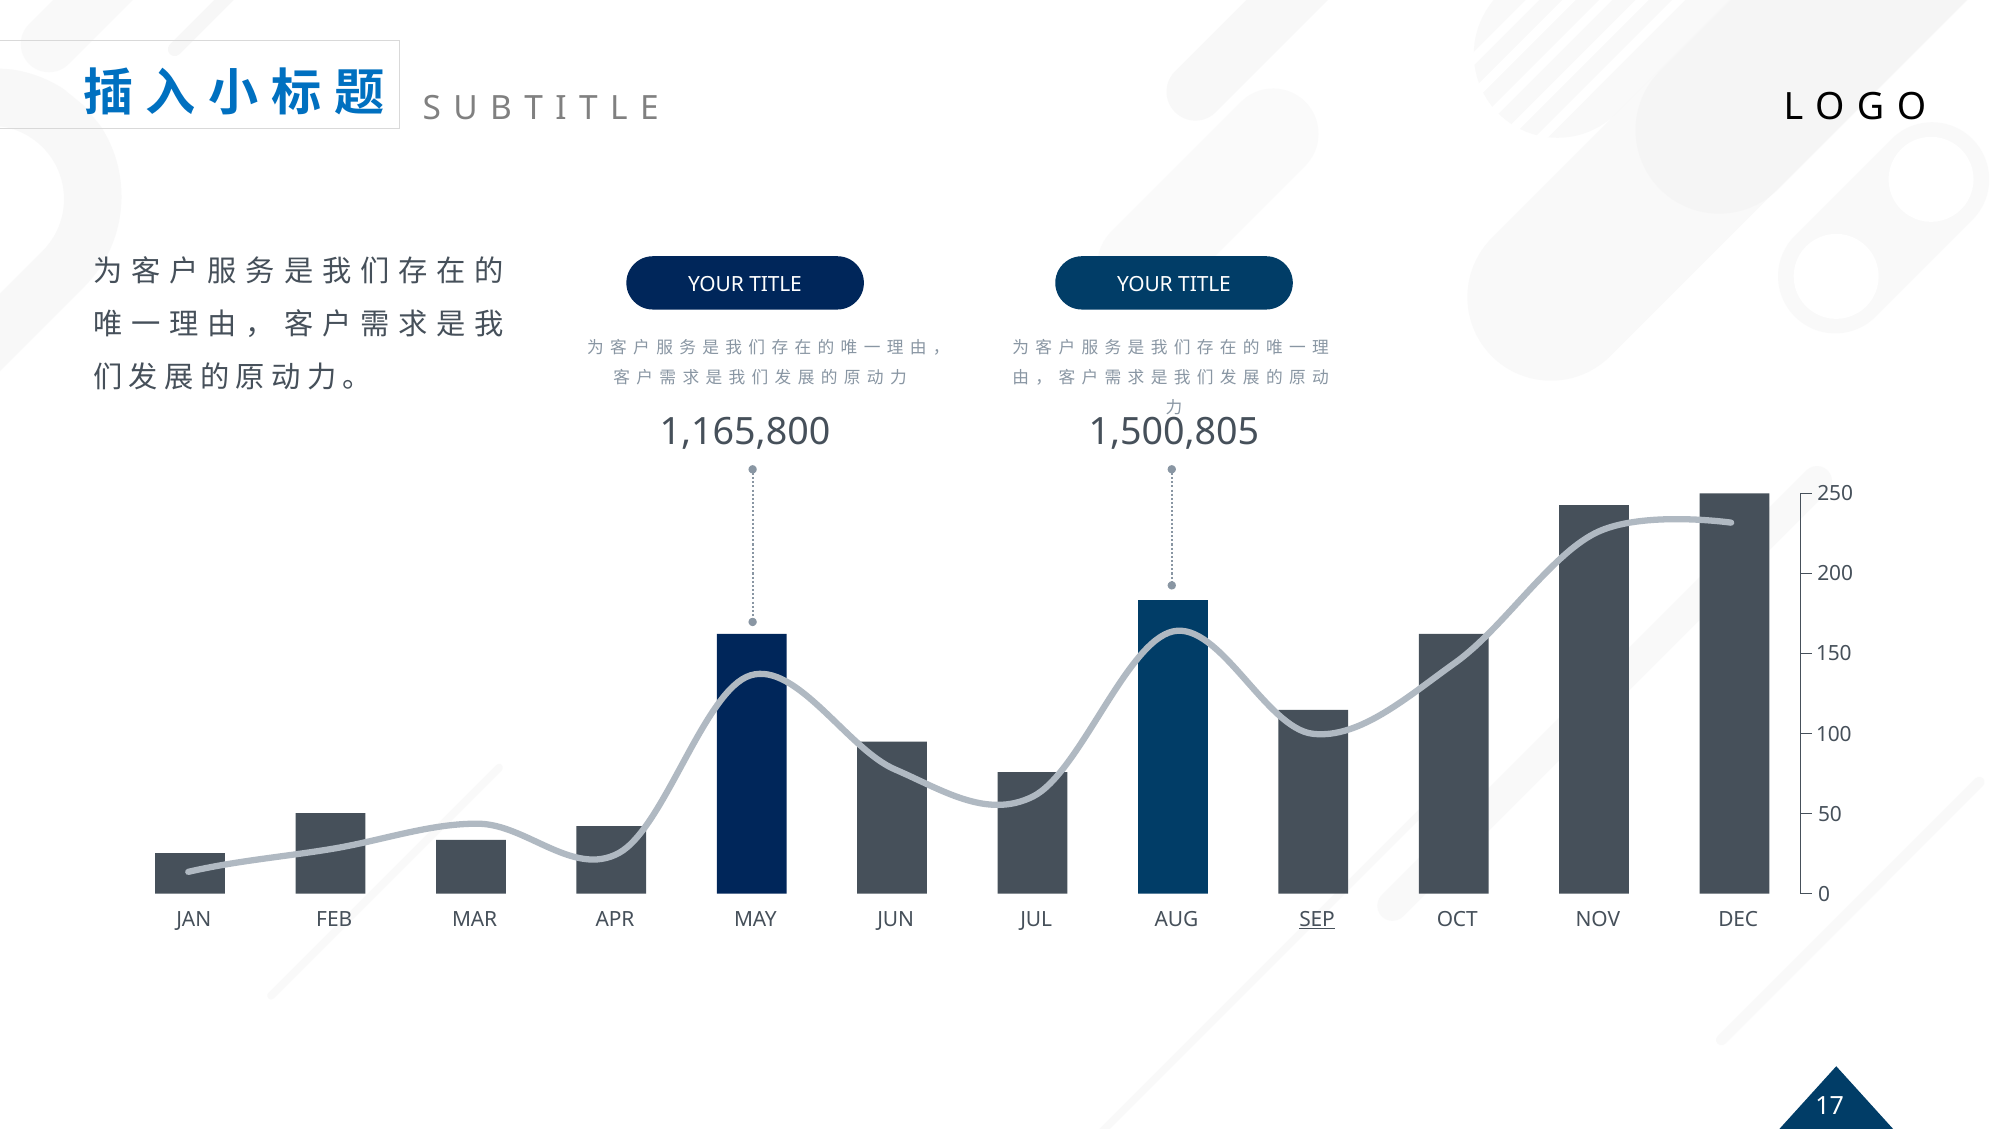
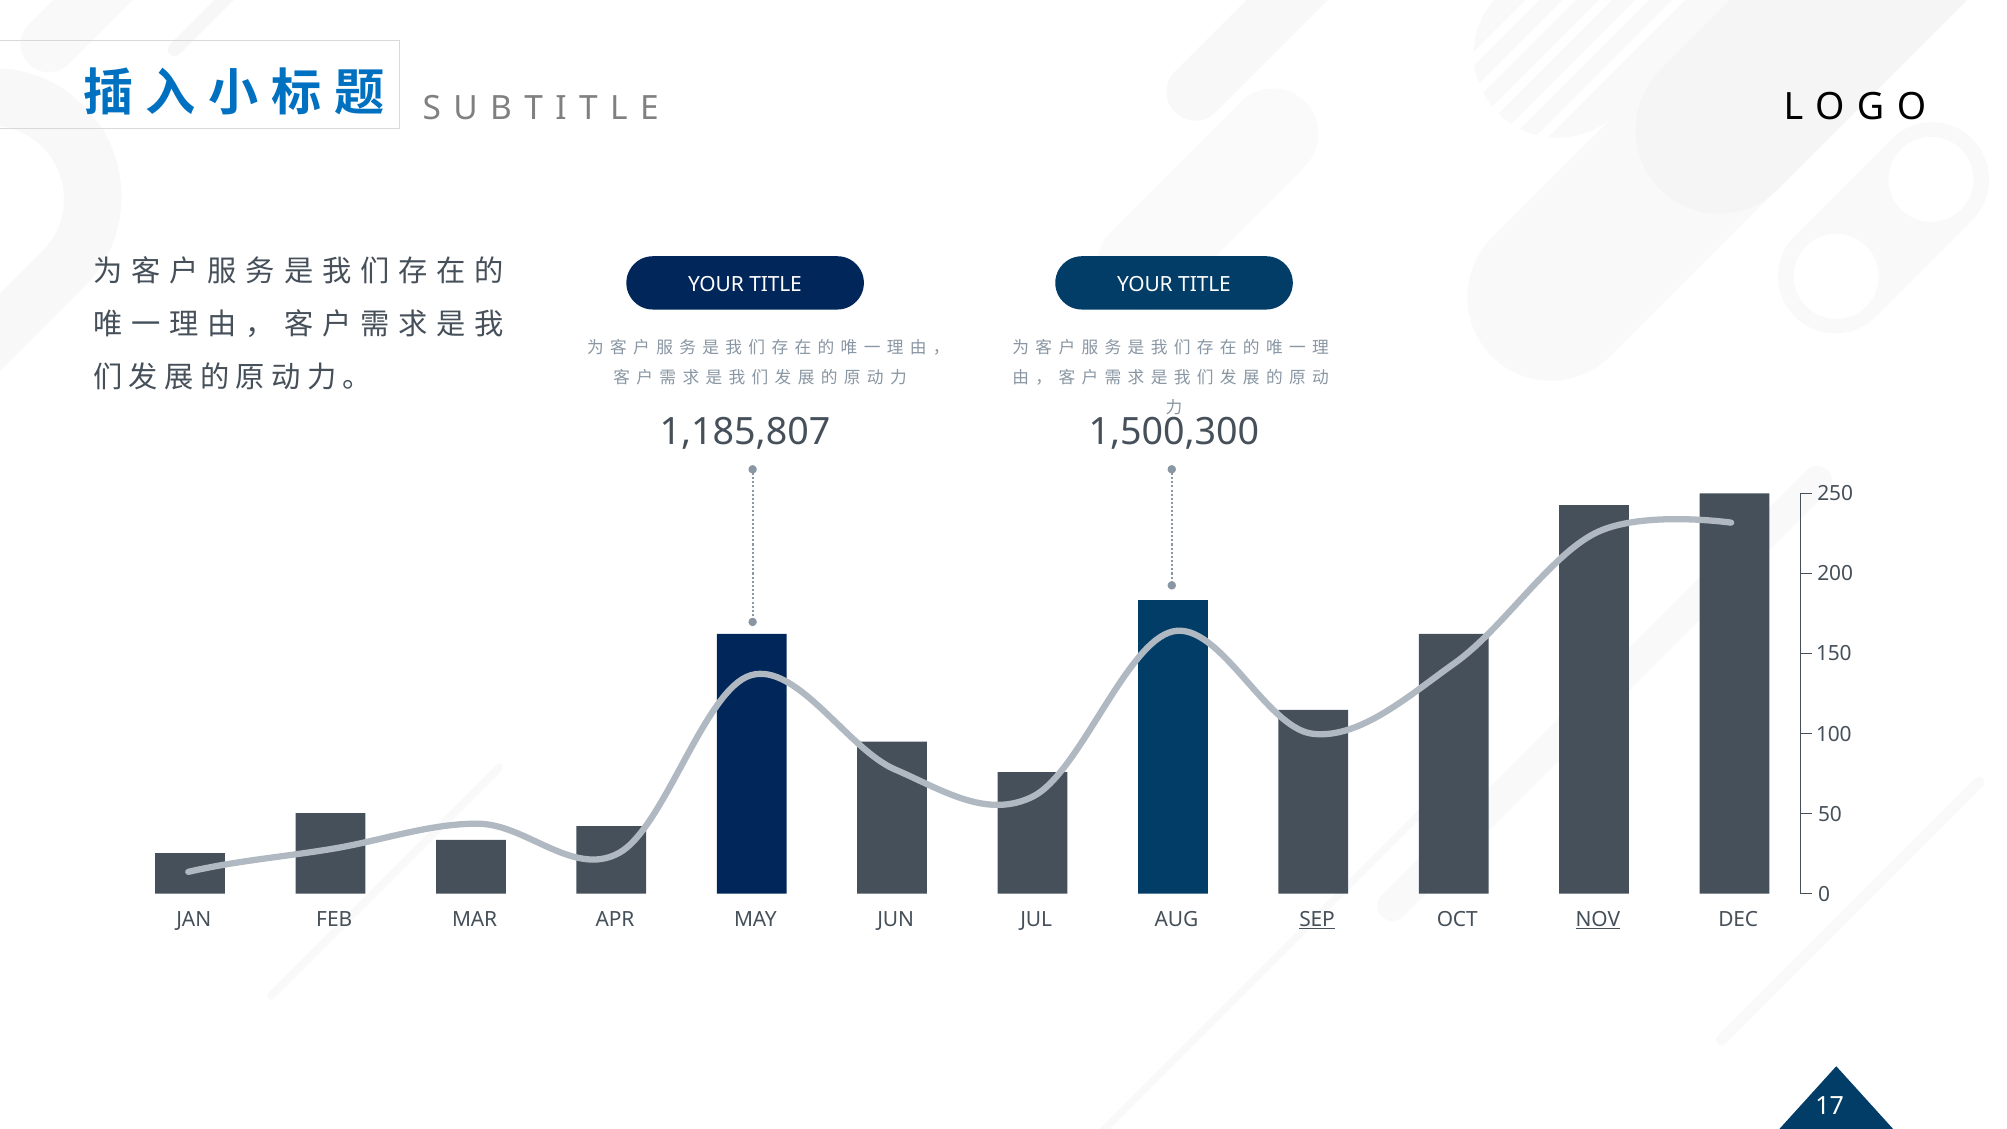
1,165,800: 1,165,800 -> 1,185,807 (745, 432)
1,500,805: 1,500,805 -> 1,500,300 (1174, 432)
NOV underline: none -> present (1598, 919)
